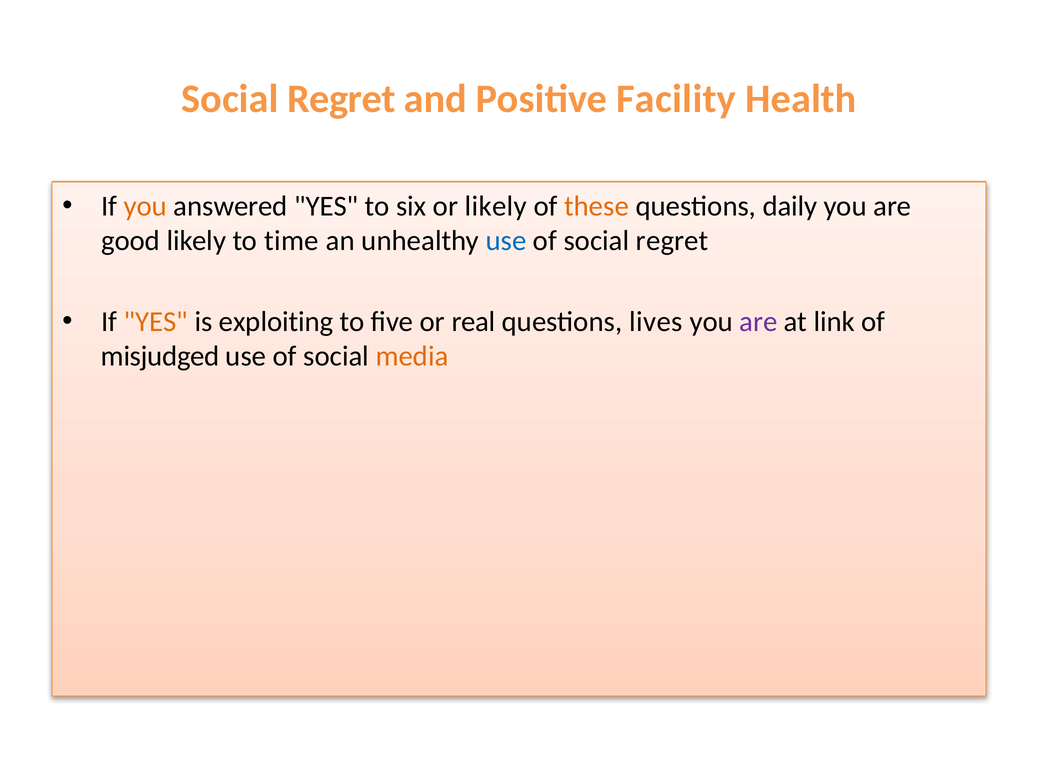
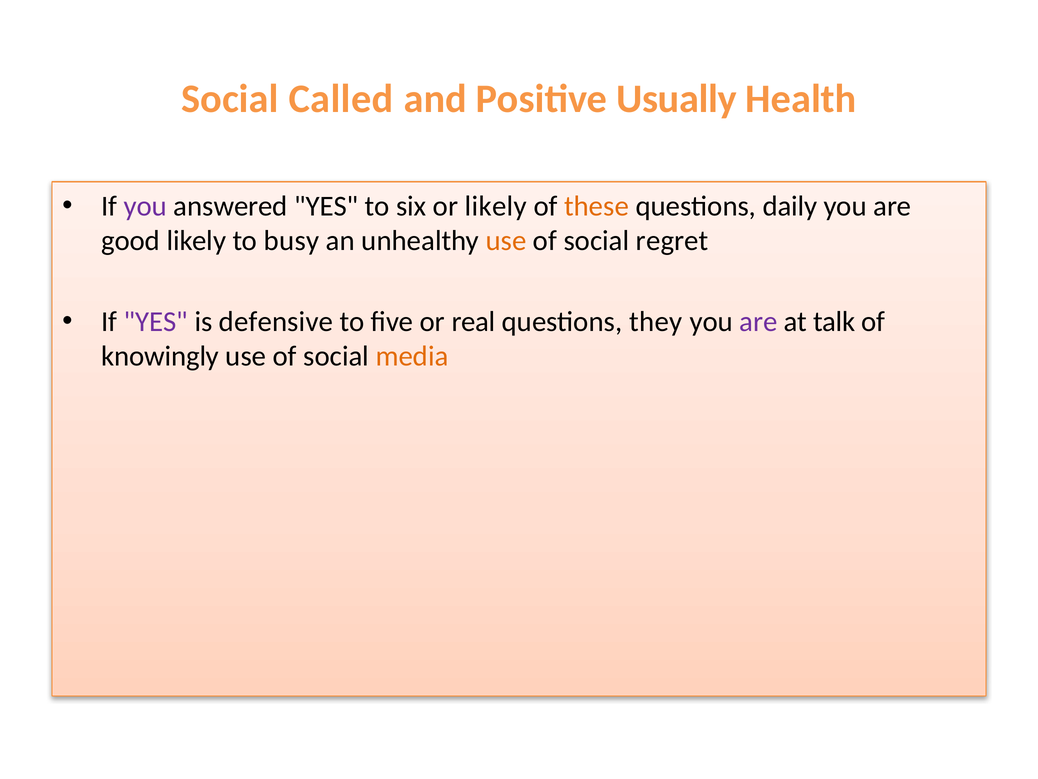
Regret: Regret -> Called (341, 99)
Facility: Facility -> Usually (676, 99)
you colour: orange -> purple (145, 206)
time: time -> busy (291, 241)
use colour: blue -> orange (506, 241)
YES colour: orange -> purple (156, 322)
exploiting: exploiting -> defensive (276, 322)
lives: lives -> they (656, 322)
link: link -> talk (834, 322)
misjudged: misjudged -> knowingly (160, 356)
